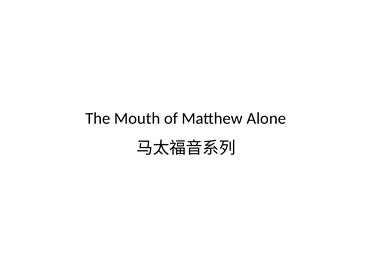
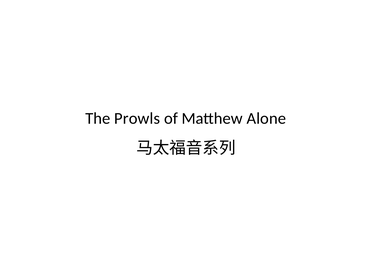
Mouth: Mouth -> Prowls (137, 118)
